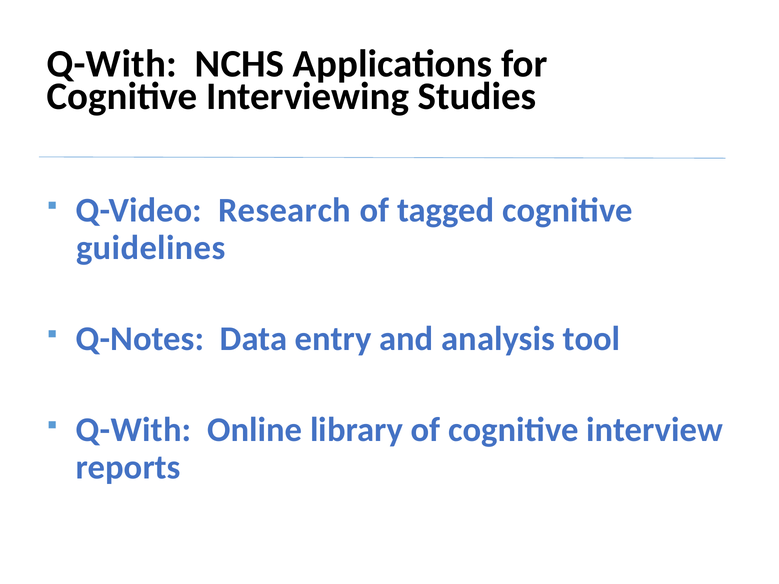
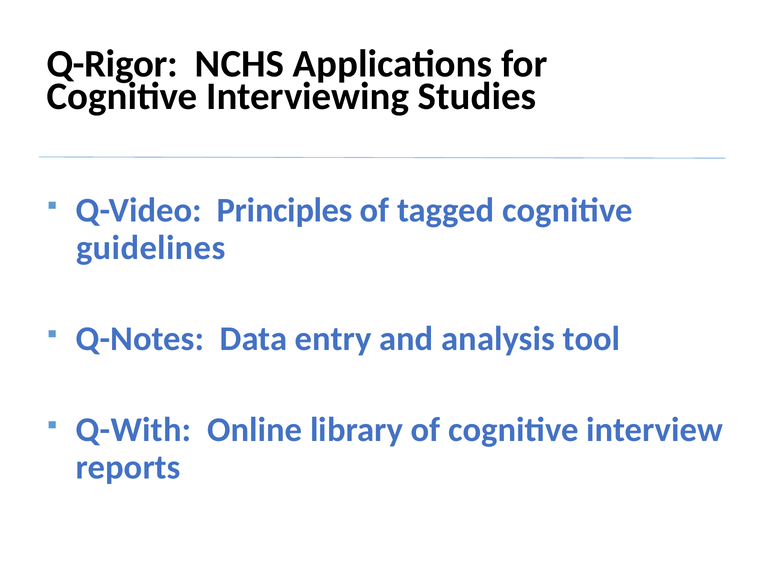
Q-With: Q-With -> Q-Rigor (112, 64)
Research: Research -> Principles (285, 211)
